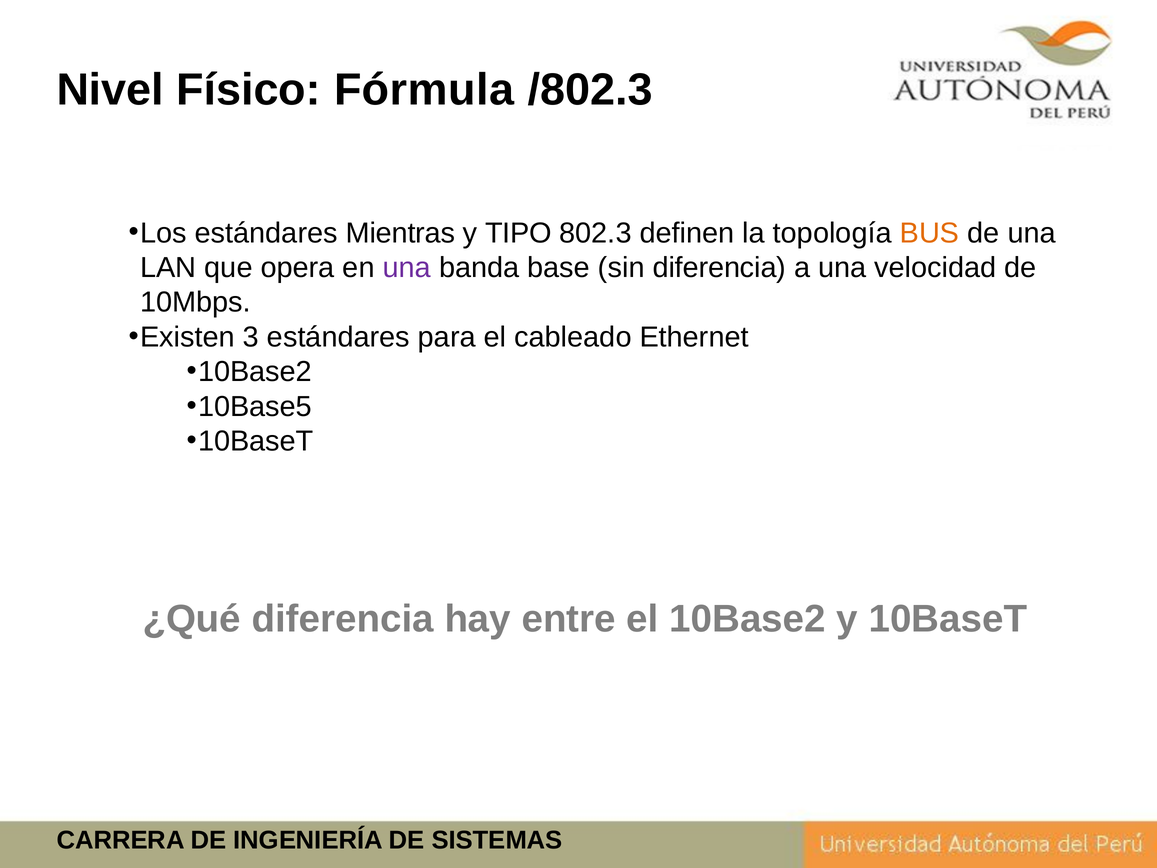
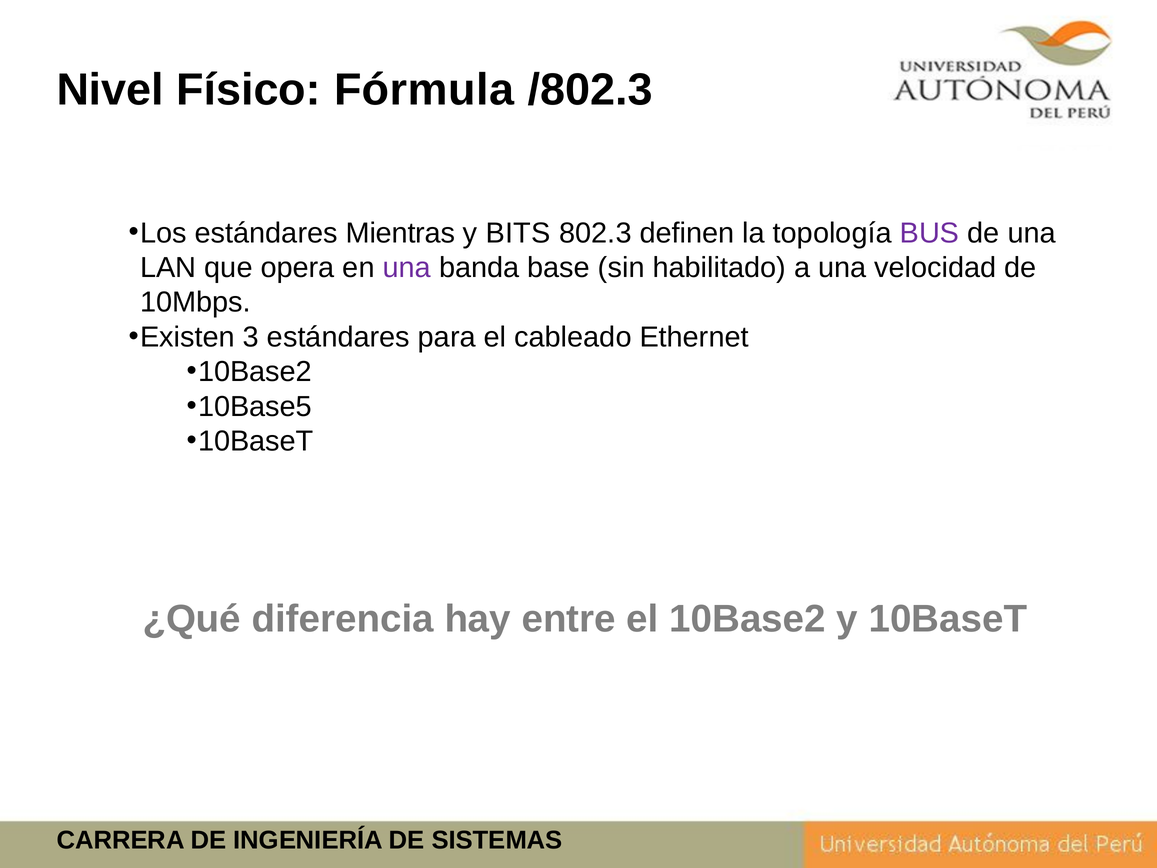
TIPO: TIPO -> BITS (518, 233)
BUS colour: orange -> purple (930, 233)
sin diferencia: diferencia -> habilitado (719, 268)
